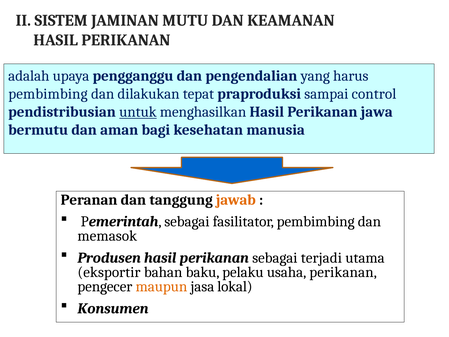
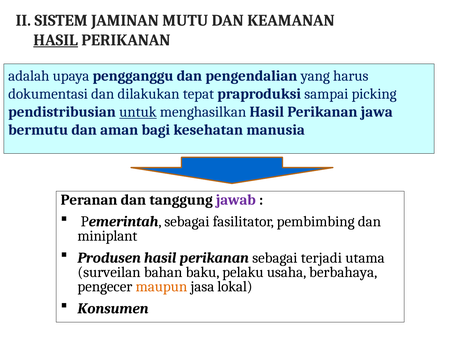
HASIL underline: none -> present (56, 40)
pembimbing: pembimbing -> dokumentasi (48, 94)
control: control -> picking (374, 94)
jawab colour: orange -> purple (236, 200)
memasok: memasok -> miniplant (107, 236)
eksportir: eksportir -> surveilan (109, 272)
usaha perikanan: perikanan -> berbahaya (343, 272)
